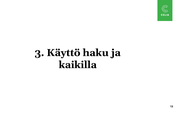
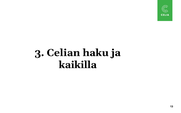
Käyttö: Käyttö -> Celian (63, 53)
